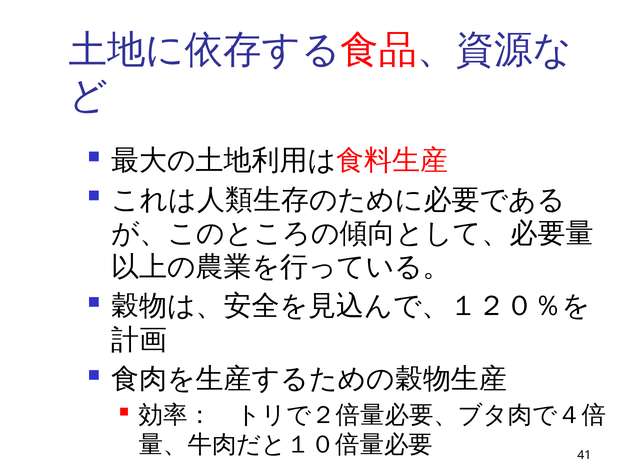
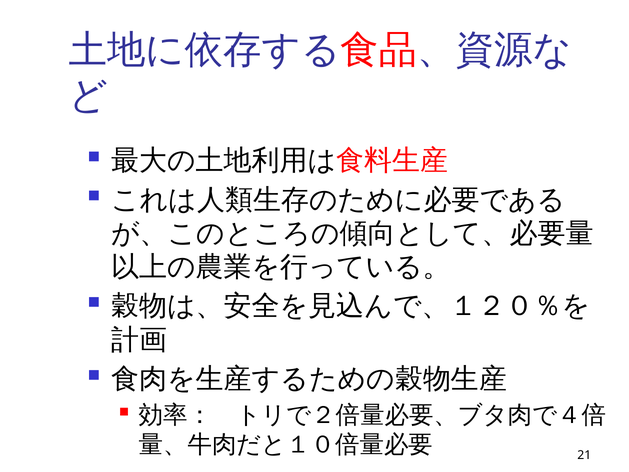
41: 41 -> 21 (584, 455)
